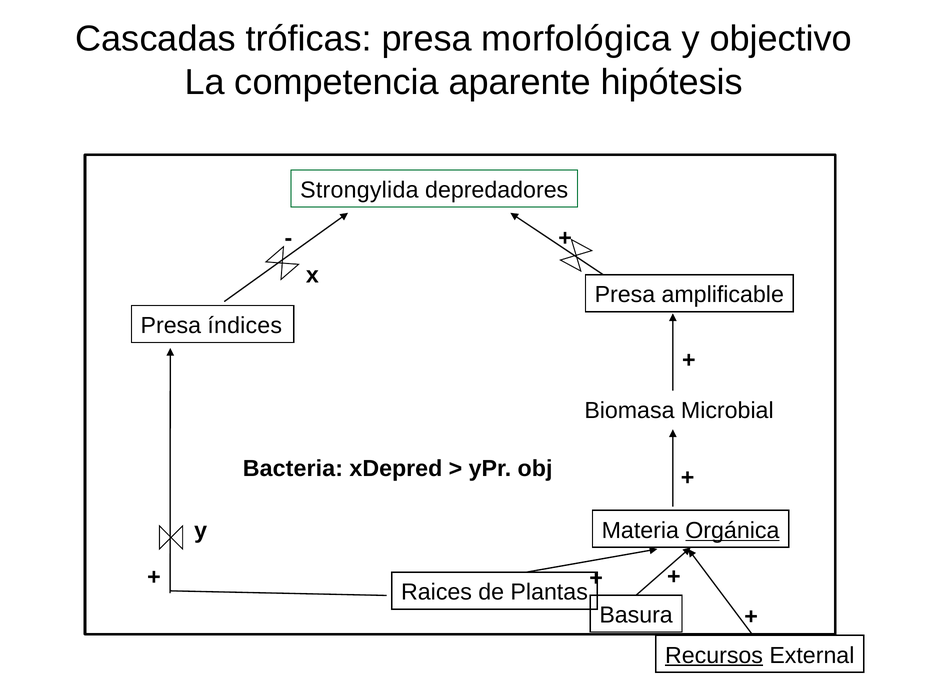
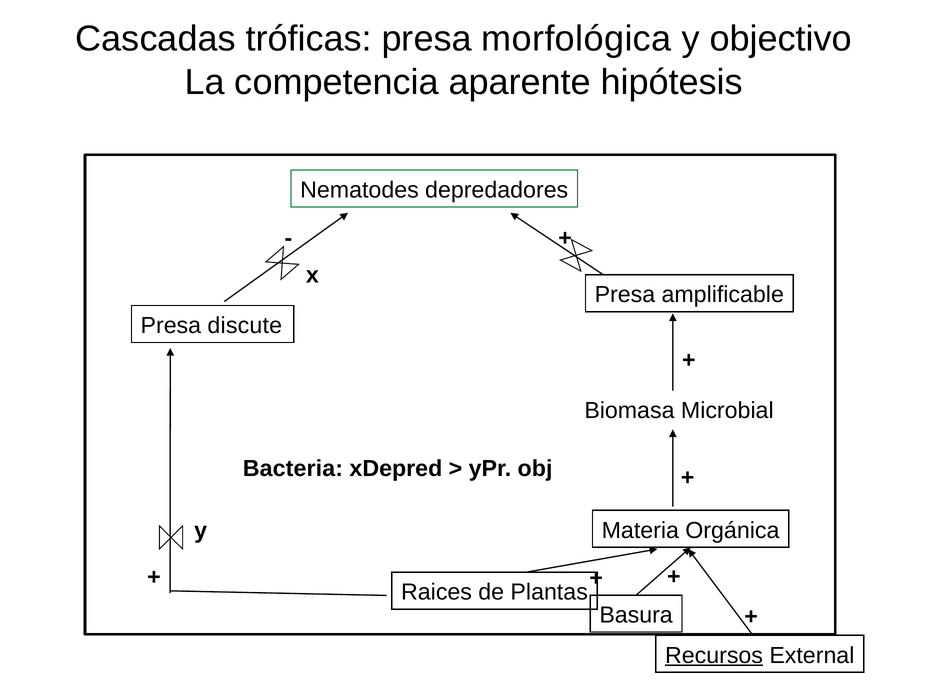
Strongylida: Strongylida -> Nematodes (359, 190)
índices: índices -> discute (245, 326)
Orgánica underline: present -> none (732, 530)
